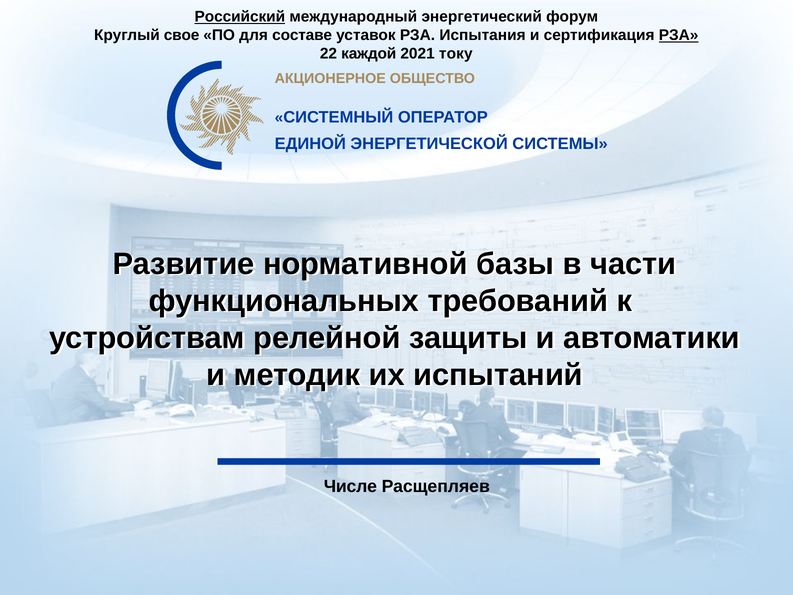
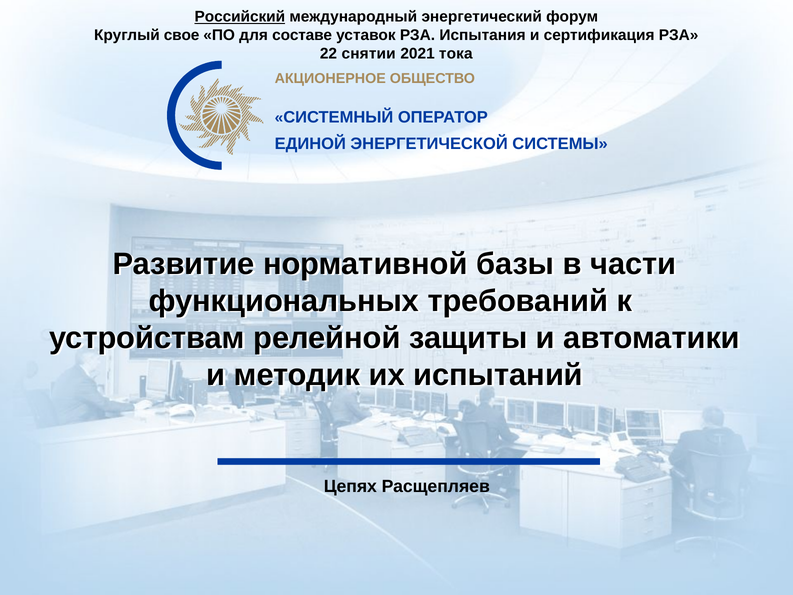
РЗА underline: present -> none (679, 35)
каждой: каждой -> снятии (369, 54)
току: току -> тока (456, 54)
Числе: Числе -> Цепях (350, 486)
